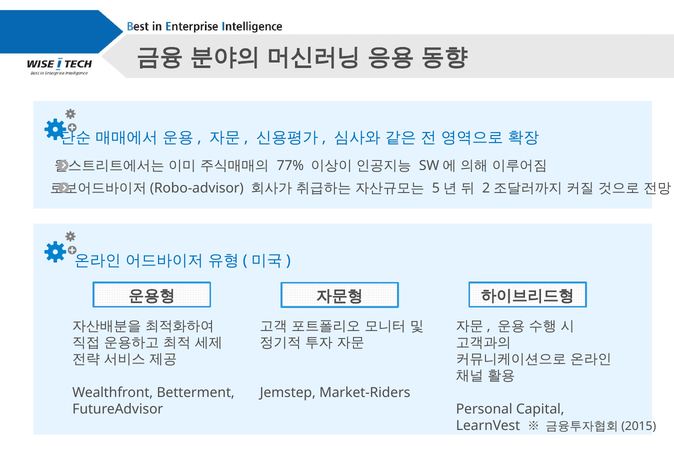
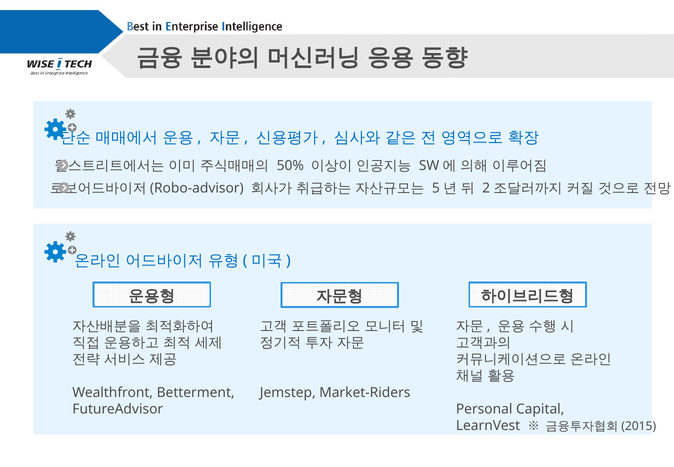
77%: 77% -> 50% (290, 166)
